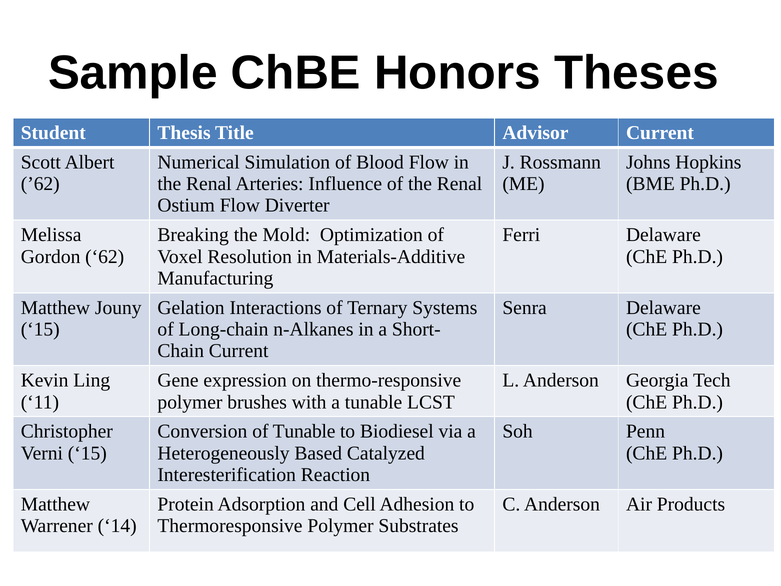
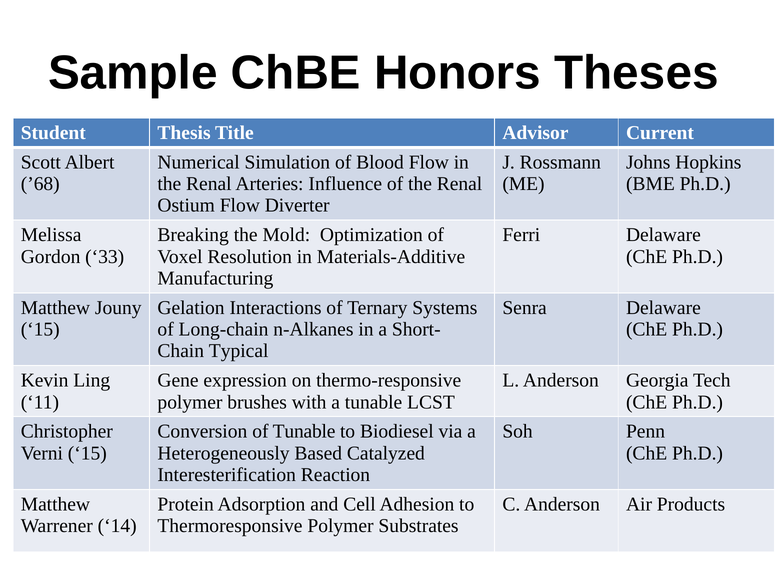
’62: ’62 -> ’68 (40, 184)
62: 62 -> 33 (105, 257)
Current: Current -> Typical (239, 351)
